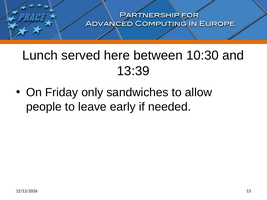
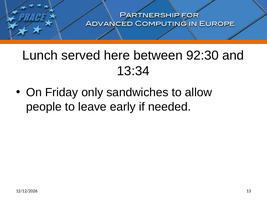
10:30: 10:30 -> 92:30 (202, 55)
13:39: 13:39 -> 13:34 (133, 71)
